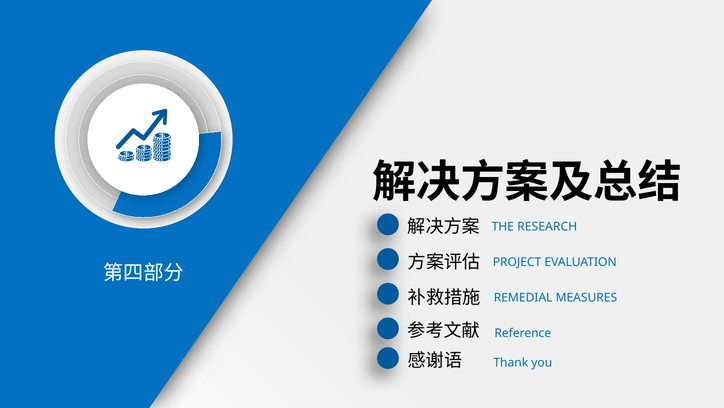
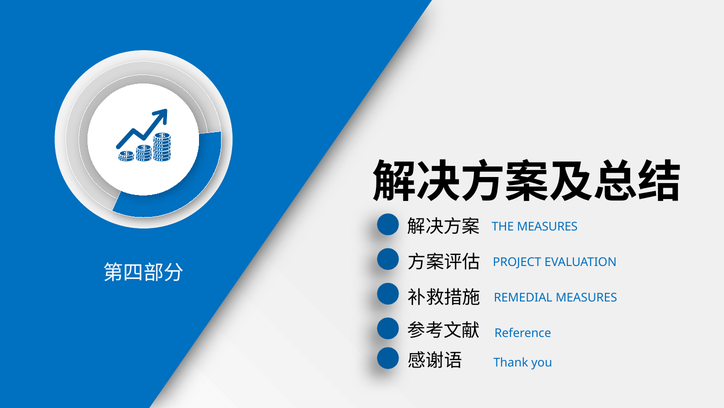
THE RESEARCH: RESEARCH -> MEASURES (547, 226)
